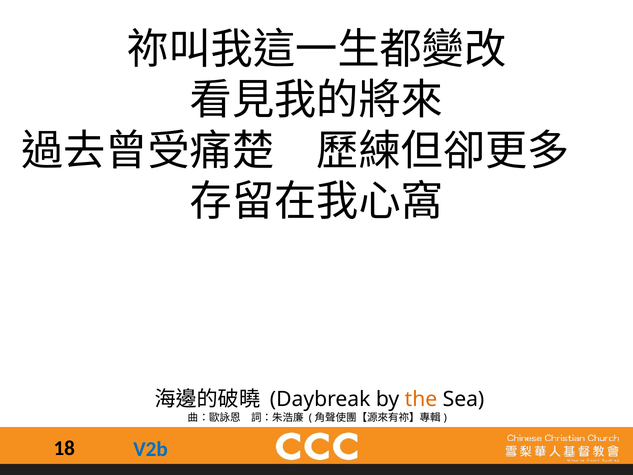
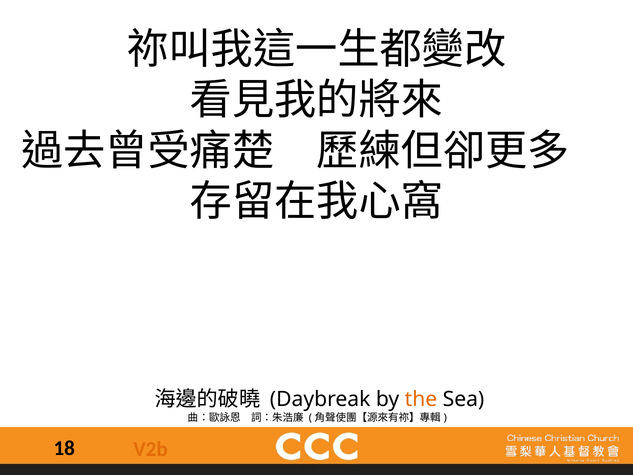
V2b colour: blue -> orange (150, 449)
